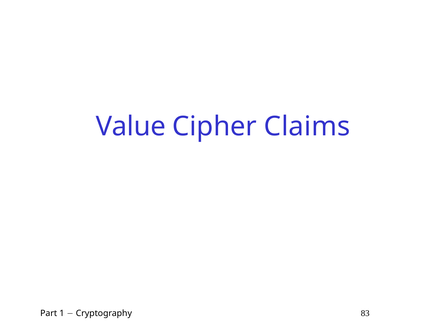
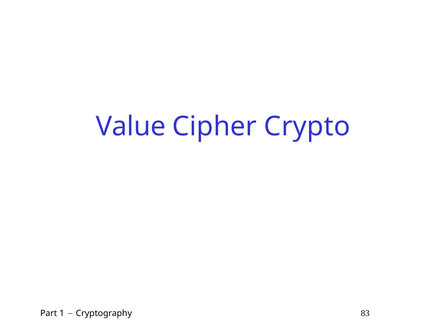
Claims: Claims -> Crypto (307, 127)
